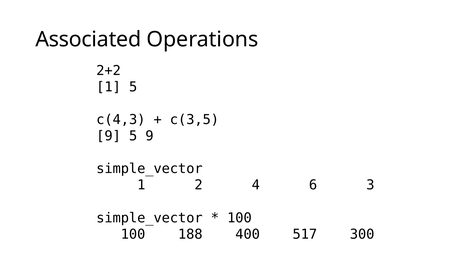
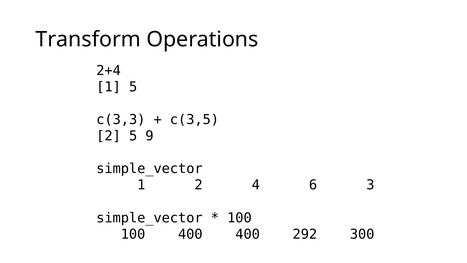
Associated: Associated -> Transform (88, 39)
2+2: 2+2 -> 2+4 (109, 70)
c(4,3: c(4,3 -> c(3,3 (121, 120)
9: 9 -> 2 (109, 136)
100 188: 188 -> 400 (190, 234)
517: 517 -> 292 (305, 234)
